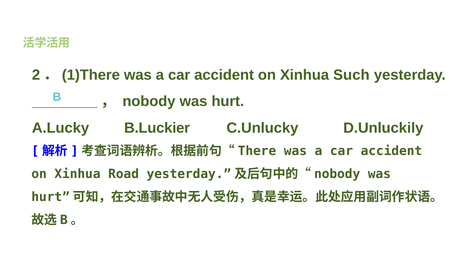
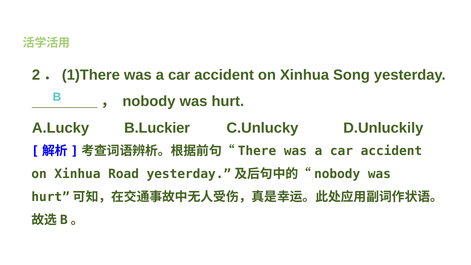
Such: Such -> Song (351, 75)
